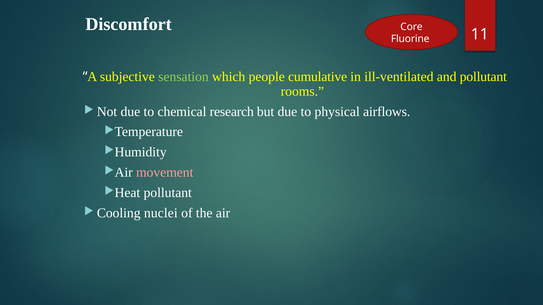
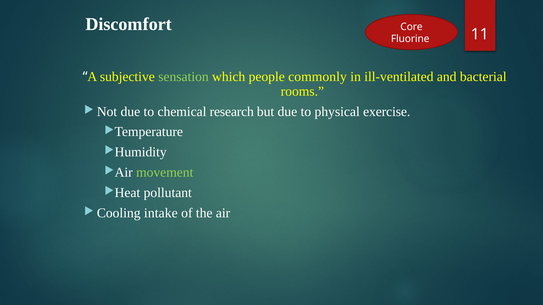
cumulative: cumulative -> commonly (318, 77)
and pollutant: pollutant -> bacterial (483, 77)
airflows: airflows -> exercise (387, 112)
movement colour: pink -> light green (165, 173)
nuclei: nuclei -> intake (161, 213)
